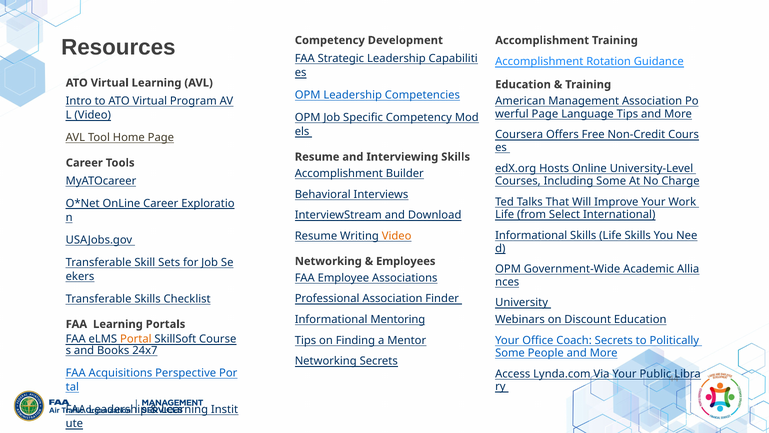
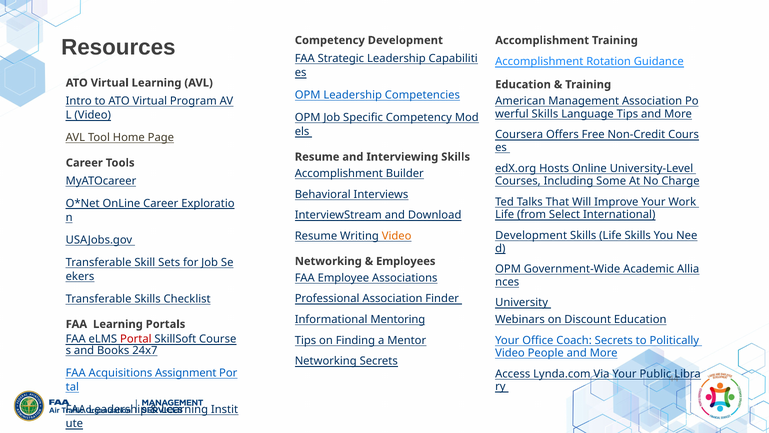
Page: Page -> Skills (545, 114)
Informational: Informational -> Development (531, 235)
Portal colour: orange -> red (136, 339)
Some: Some -> Video (510, 353)
Perspective: Perspective -> Assignment (186, 372)
